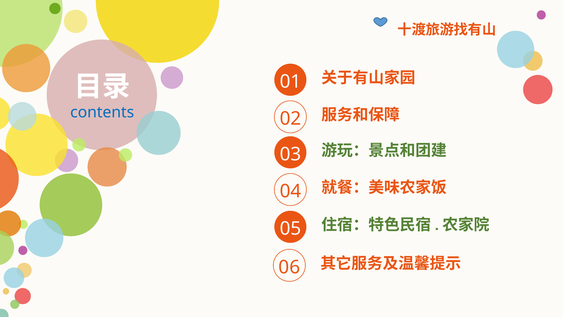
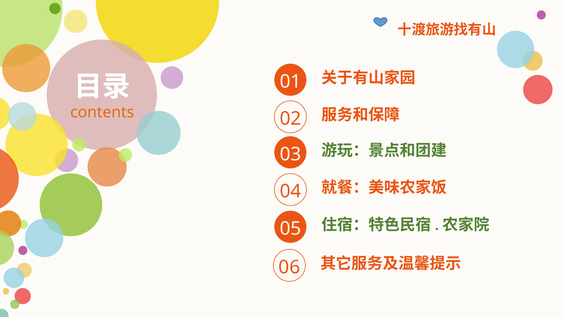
contents colour: blue -> orange (102, 112)
